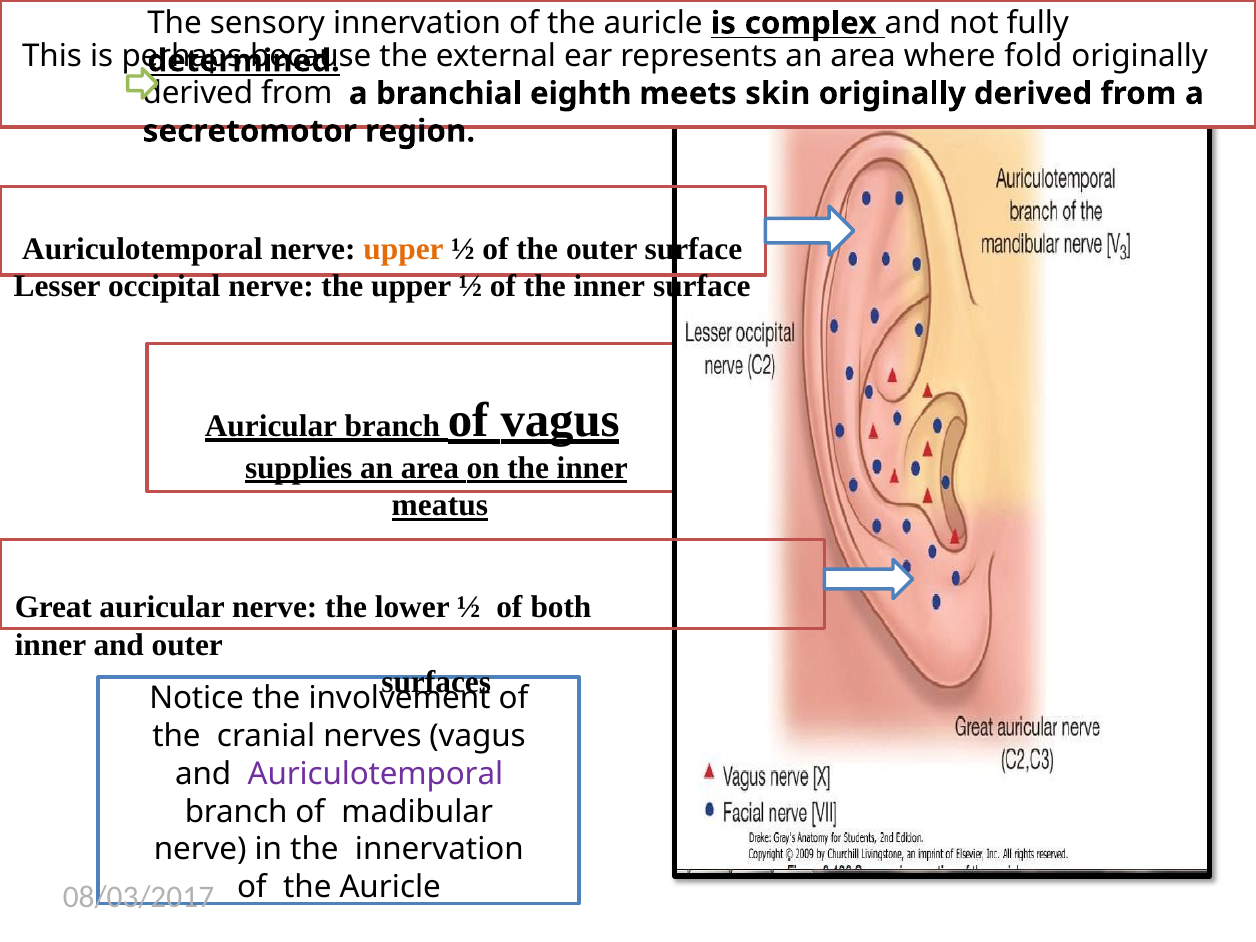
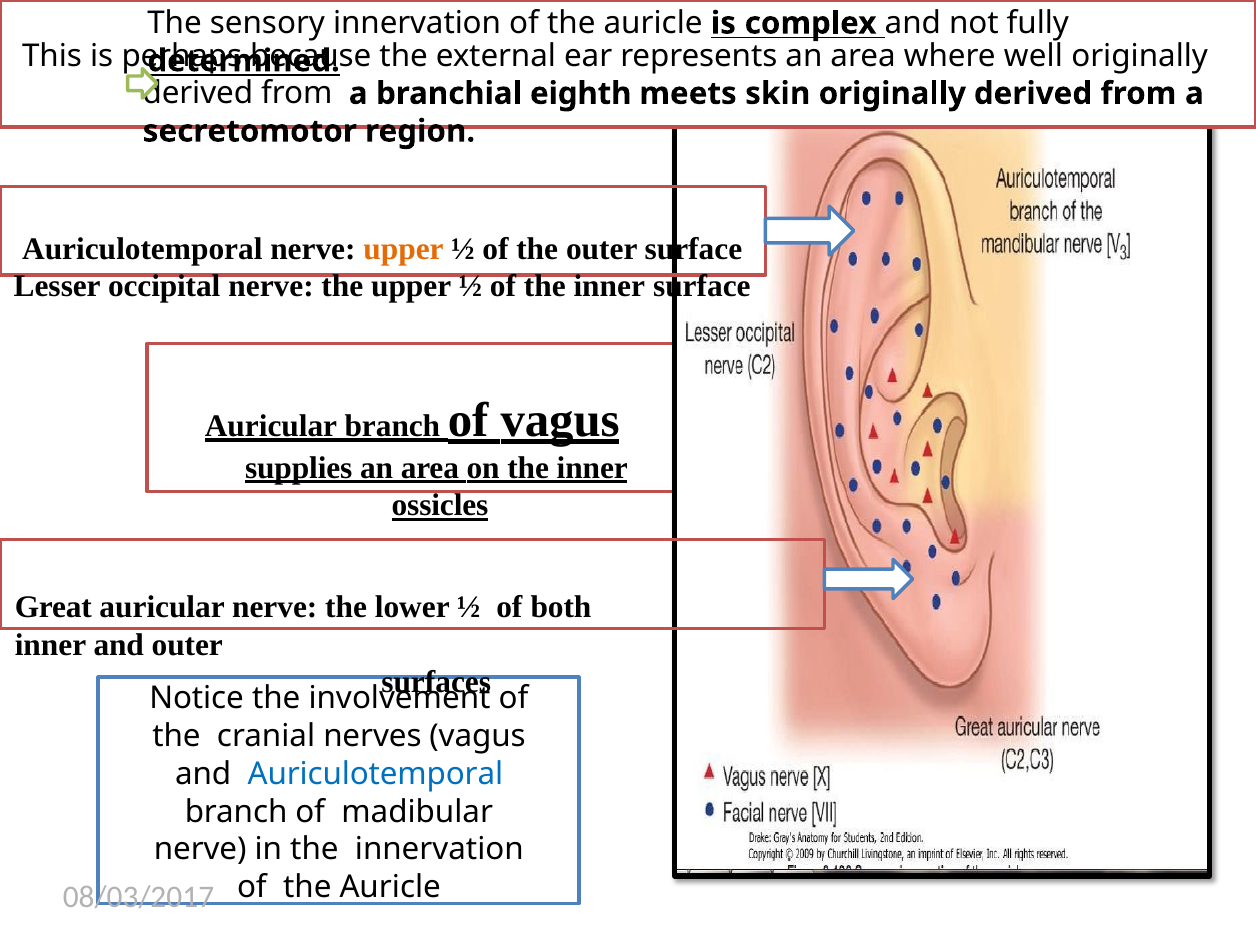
fold: fold -> well (1033, 56)
meatus: meatus -> ossicles (440, 505)
Auriculotemporal colour: purple -> blue (375, 774)
